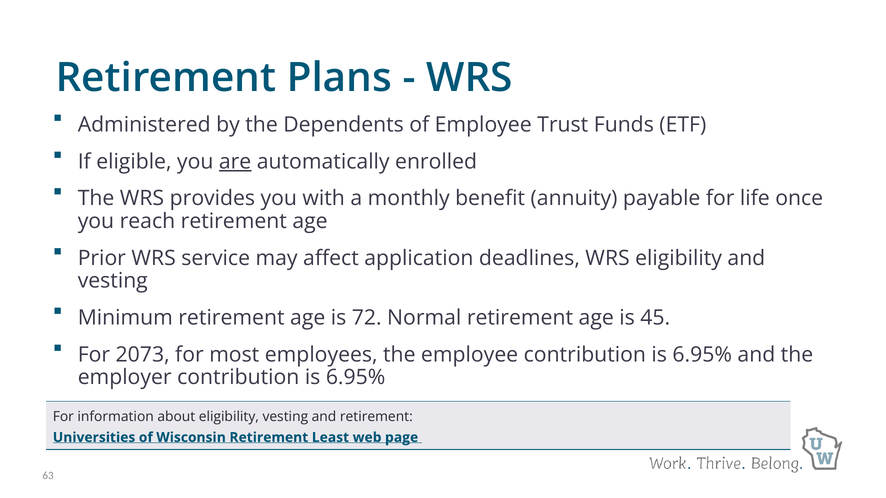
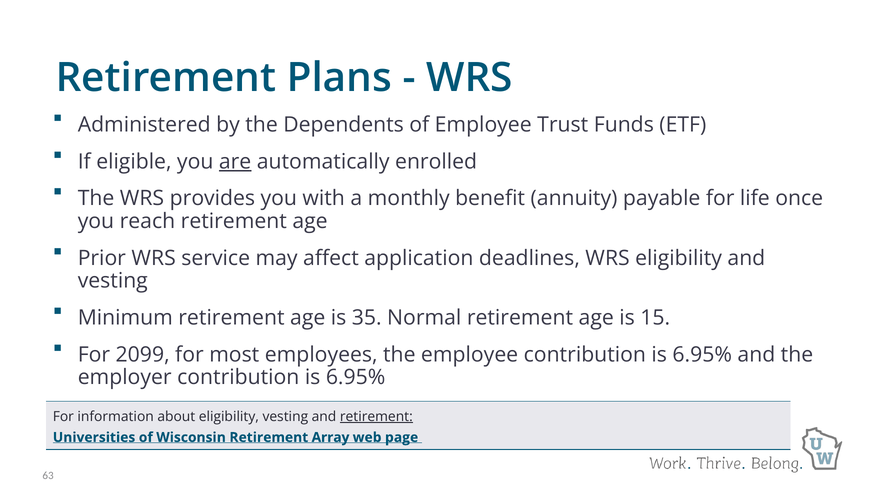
72: 72 -> 35 (367, 318)
45: 45 -> 15 (655, 318)
2073: 2073 -> 2099 (143, 355)
retirement underline: none -> present (376, 417)
Least: Least -> Array (331, 438)
